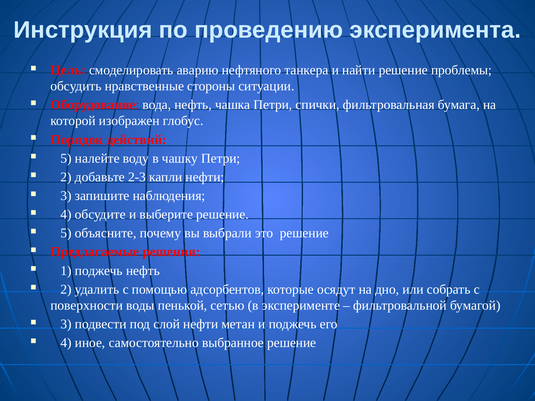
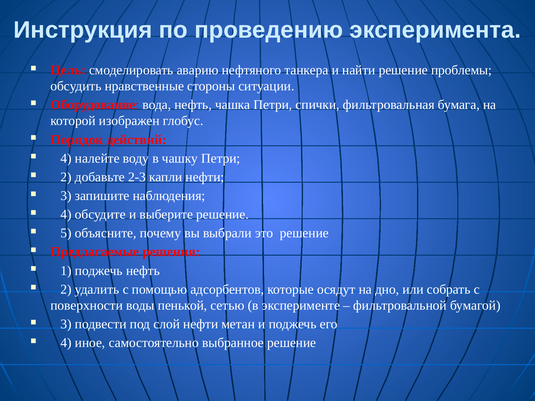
5: 5 -> 4 (66, 158)
